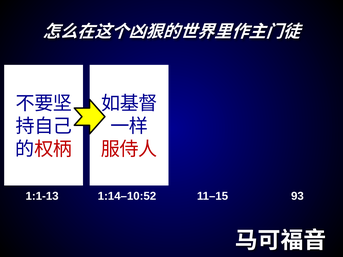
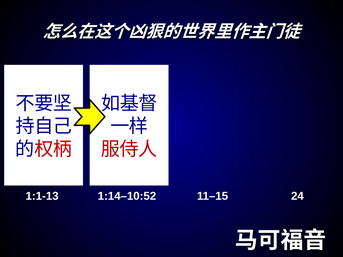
93: 93 -> 24 (297, 196)
